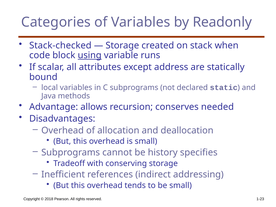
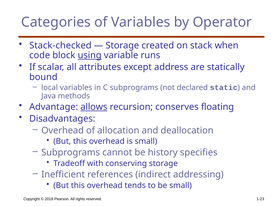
Readonly: Readonly -> Operator (222, 22)
allows underline: none -> present (94, 107)
needed: needed -> floating (217, 107)
